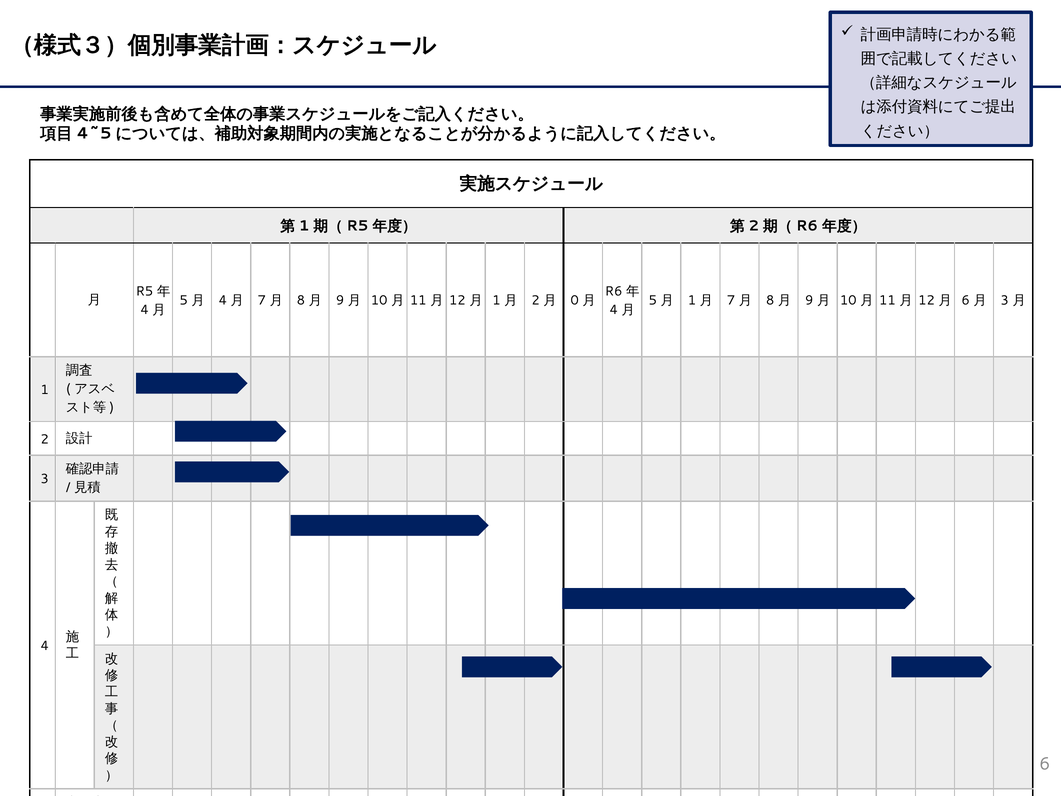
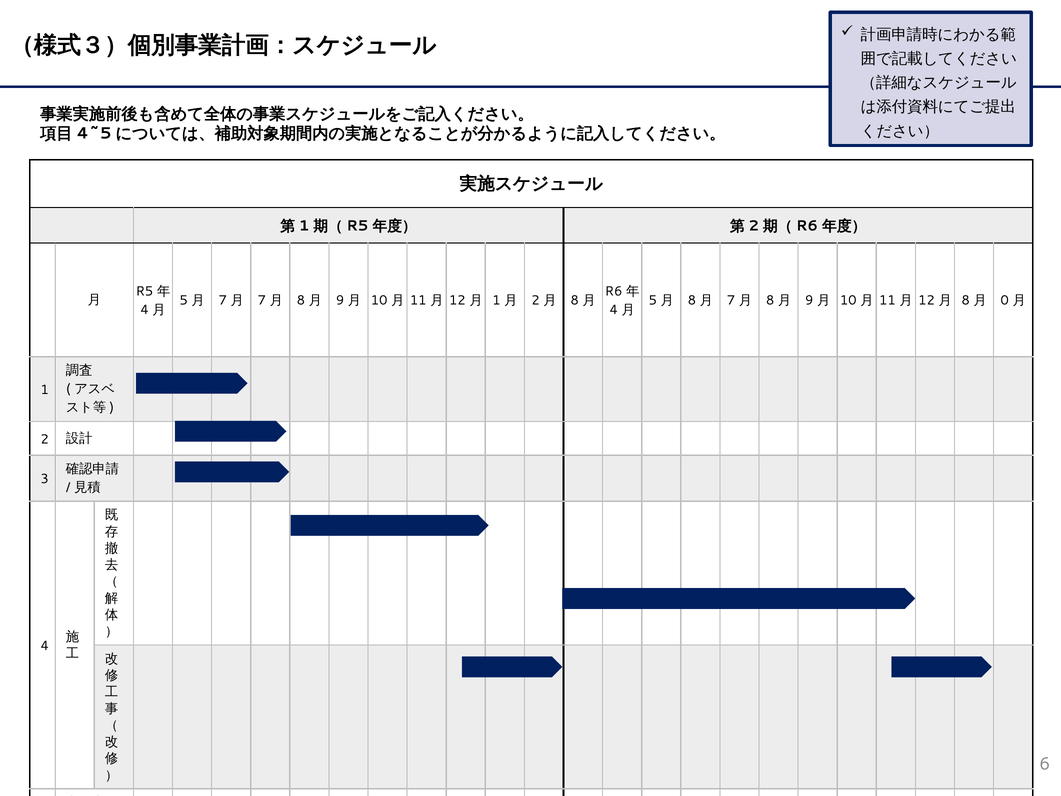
4: 4 -> 7 (223, 300)
0: 0 -> 8 (575, 300)
1: 1 -> 8 (692, 300)
6: 6 -> 8 (966, 300)
3: 3 -> 0 (1005, 300)
